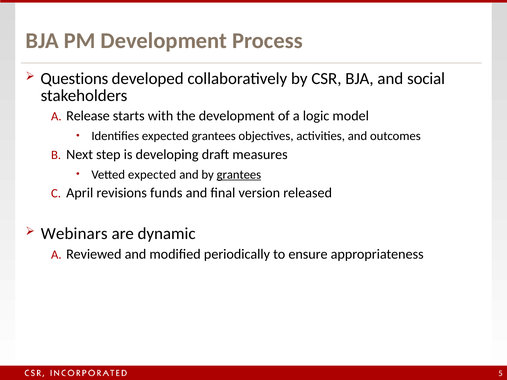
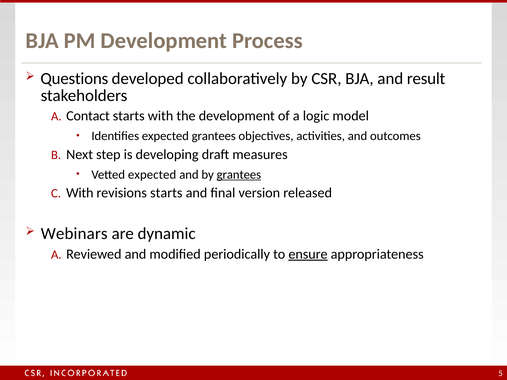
social: social -> result (426, 79)
Release: Release -> Contact (88, 116)
April: April -> With (80, 193)
revisions funds: funds -> starts (166, 193)
ensure underline: none -> present (308, 254)
